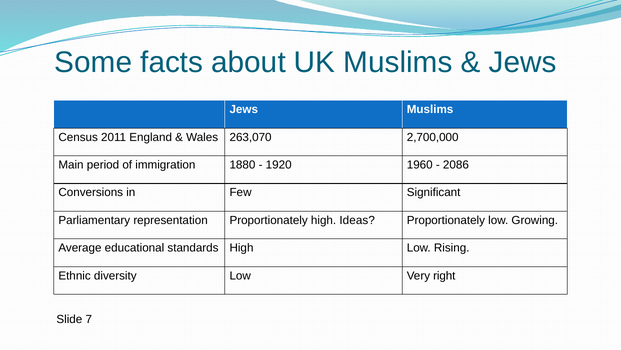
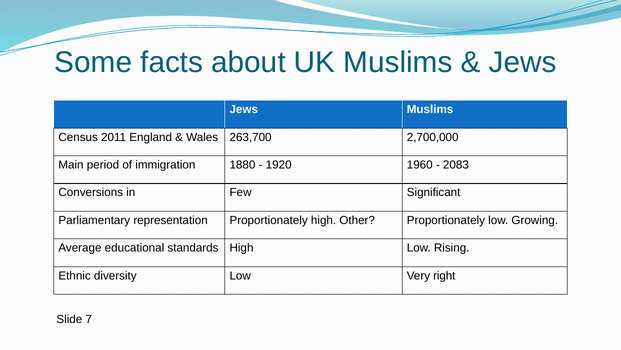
263,070: 263,070 -> 263,700 (251, 137)
2086: 2086 -> 2083 (456, 165)
Ideas: Ideas -> Other (357, 220)
